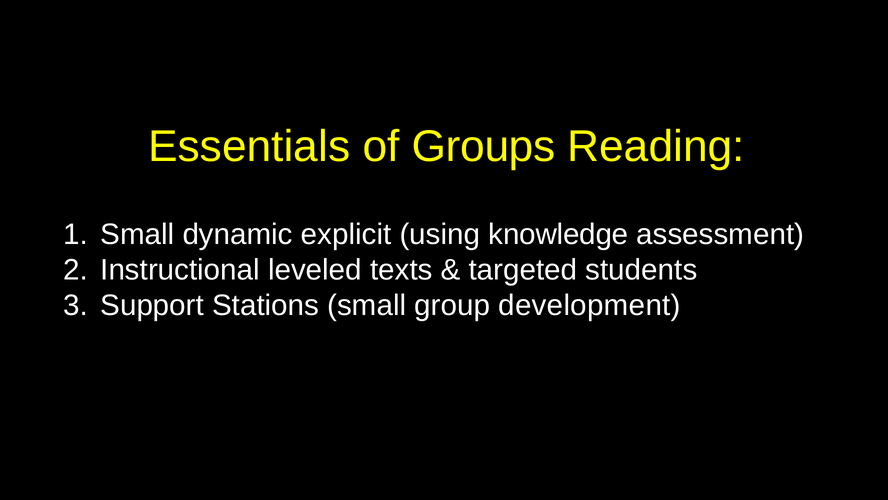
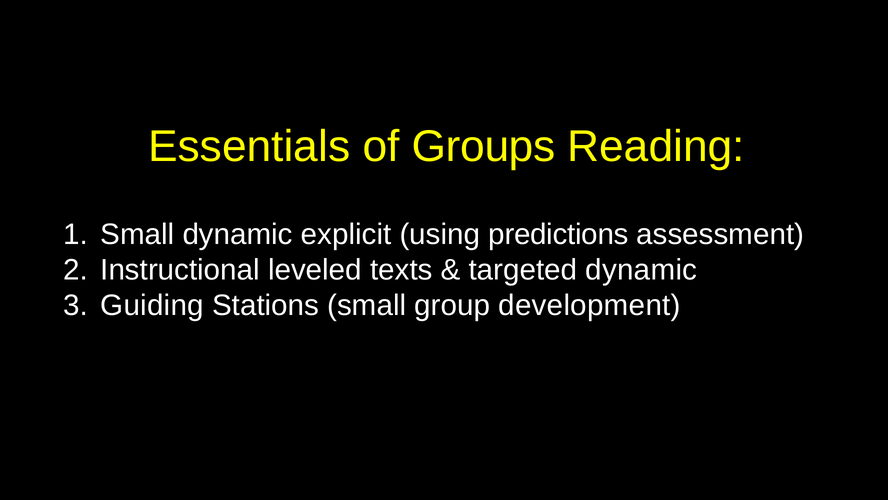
knowledge: knowledge -> predictions (558, 234)
targeted students: students -> dynamic (641, 270)
Support: Support -> Guiding (152, 305)
